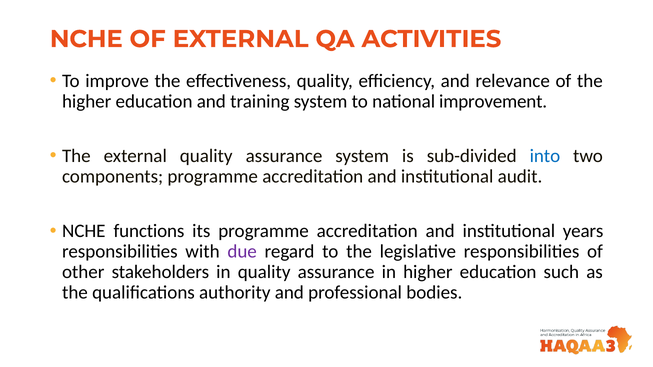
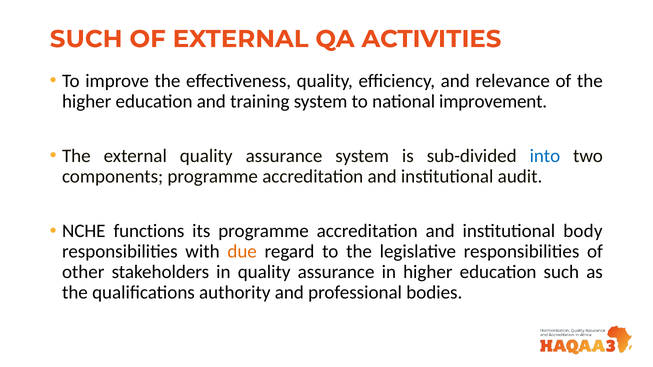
NCHE: NCHE -> SUCH (86, 39)
years: years -> body (583, 231)
due colour: purple -> orange (242, 252)
